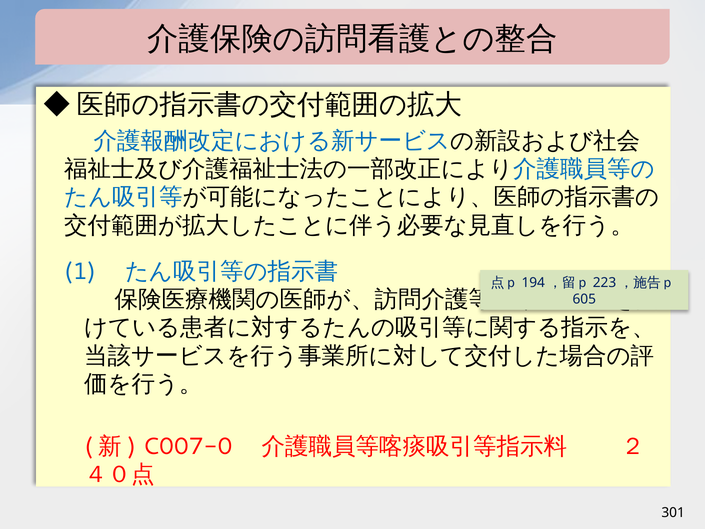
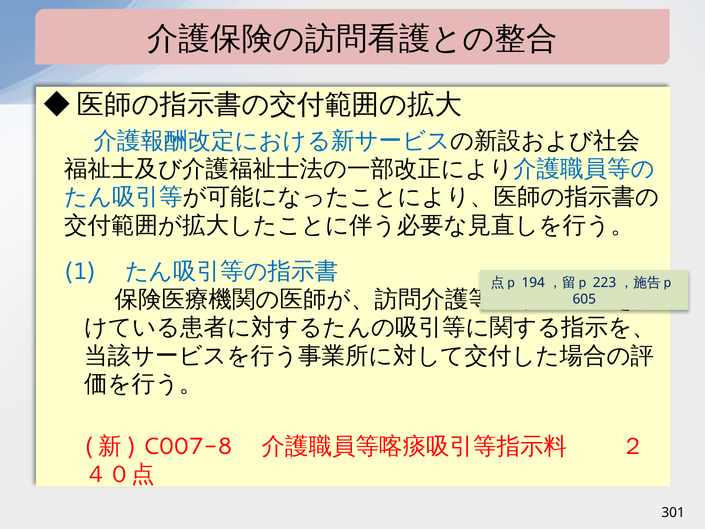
C007-0: C007-0 -> C007-8 (187, 446)
